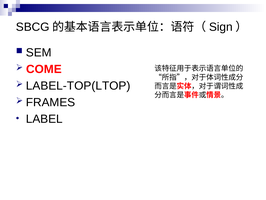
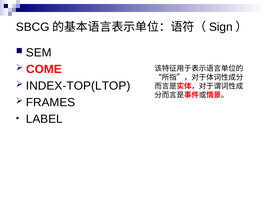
LABEL-TOP(LTOP: LABEL-TOP(LTOP -> INDEX-TOP(LTOP (78, 86)
